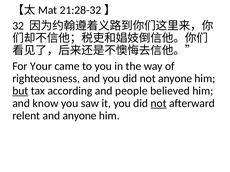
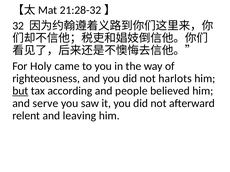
Your: Your -> Holy (41, 66)
not anyone: anyone -> harlots (175, 79)
know: know -> serve (45, 104)
not underline: present -> none (159, 104)
and anyone: anyone -> leaving (79, 116)
